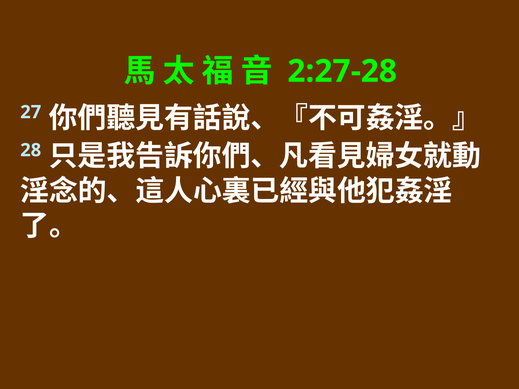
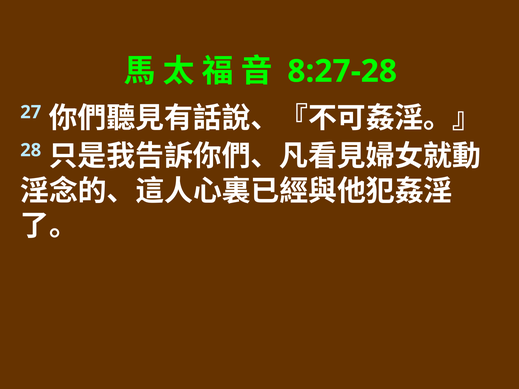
2:27-28: 2:27-28 -> 8:27-28 (342, 71)
